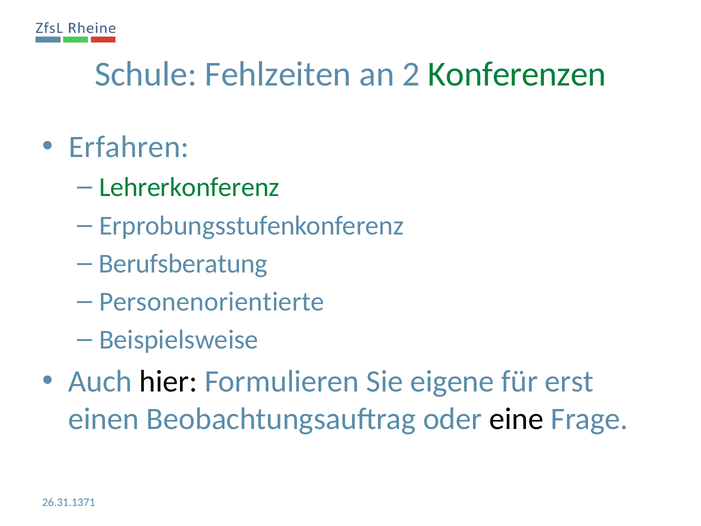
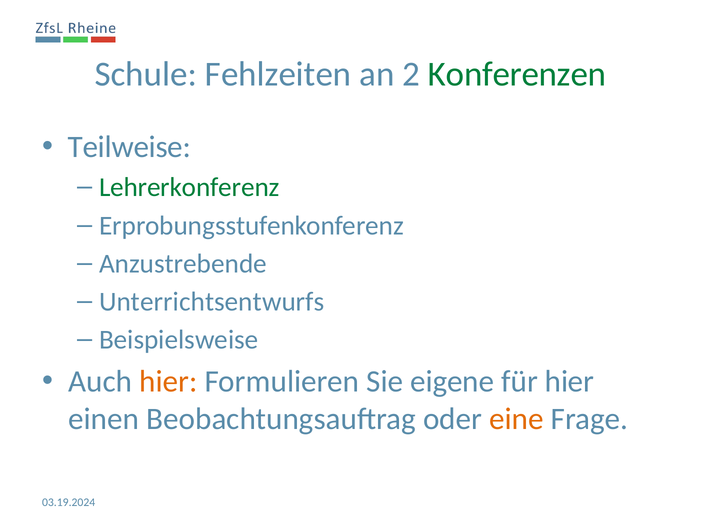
Erfahren: Erfahren -> Teilweise (129, 147)
Berufsberatung: Berufsberatung -> Anzustrebende (183, 264)
Personenorientierte: Personenorientierte -> Unterrichtsentwurfs (212, 302)
hier colour: black -> orange (168, 381)
für erst: erst -> hier (569, 381)
eine colour: black -> orange (517, 419)
26.31.1371: 26.31.1371 -> 03.19.2024 (69, 502)
